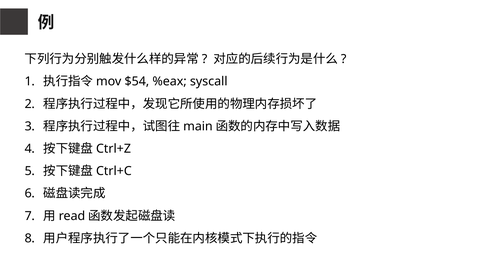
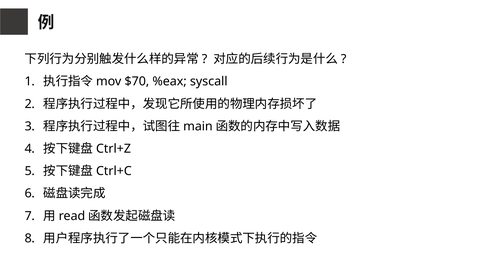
$54: $54 -> $70 (137, 82)
